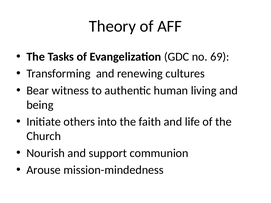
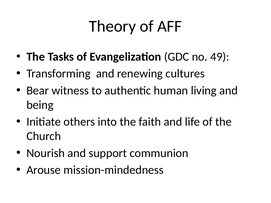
69: 69 -> 49 (220, 57)
